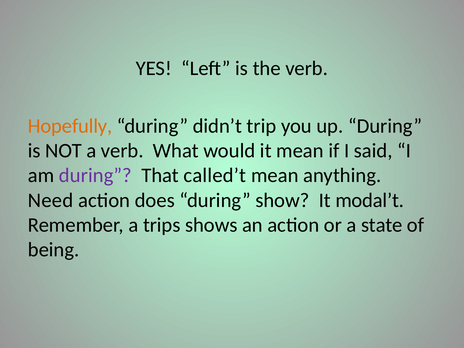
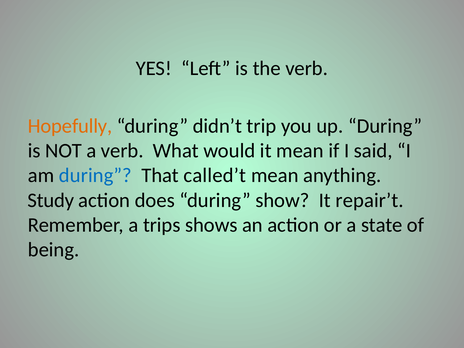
during colour: purple -> blue (95, 175)
Need: Need -> Study (51, 200)
modal’t: modal’t -> repair’t (370, 200)
